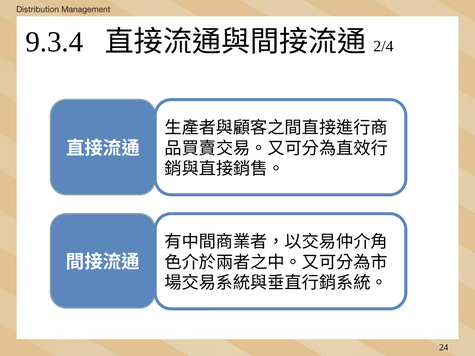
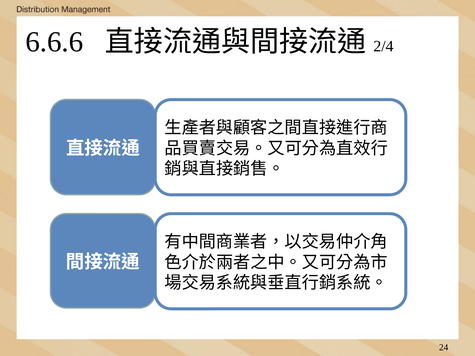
9.3.4: 9.3.4 -> 6.6.6 (54, 42)
